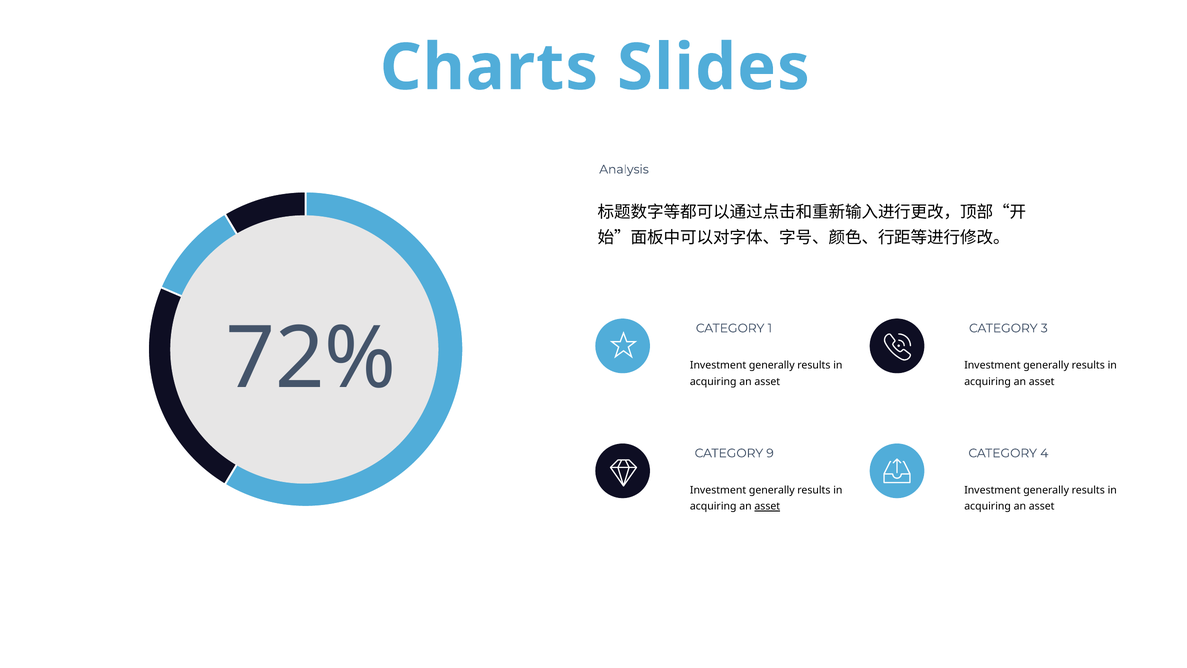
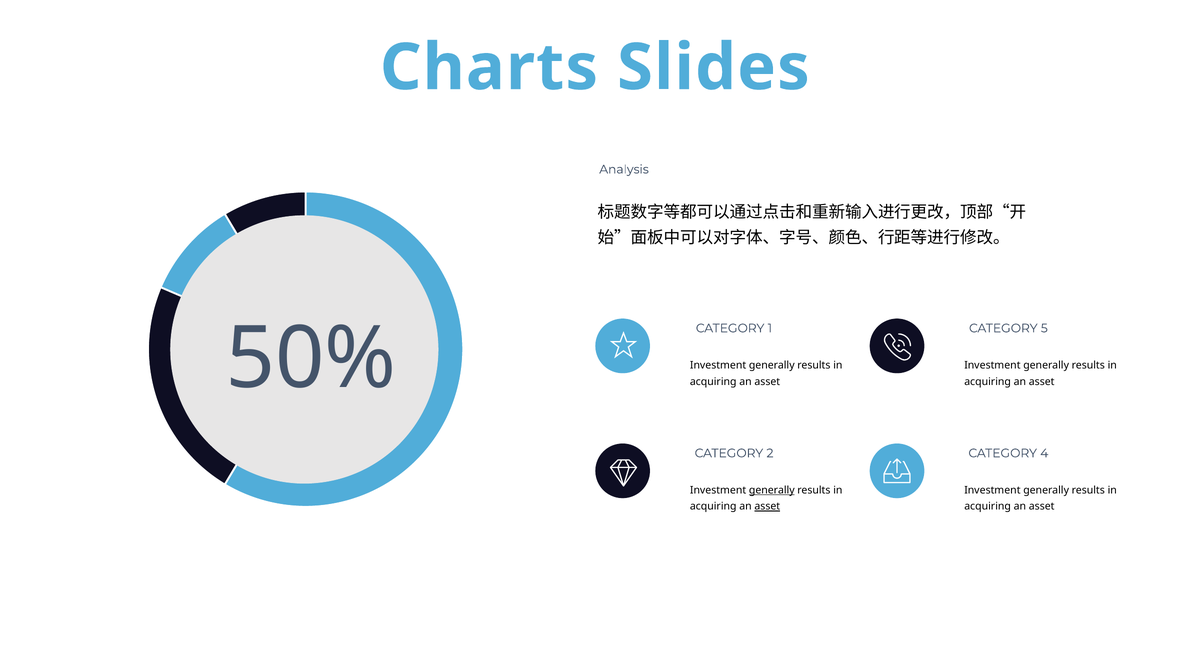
3: 3 -> 5 (1044, 328)
72%: 72% -> 50% (311, 358)
9: 9 -> 2 (770, 453)
generally underline: none -> present (772, 490)
